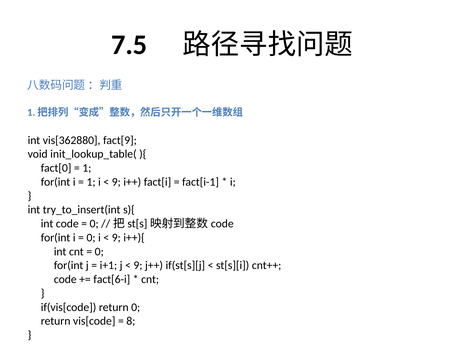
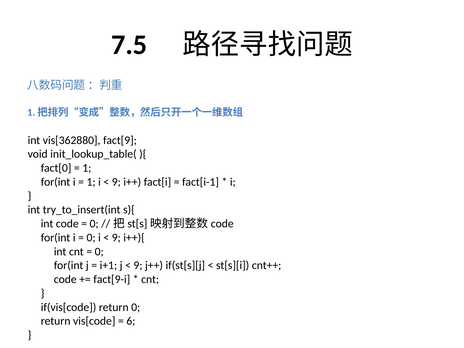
fact[6-i: fact[6-i -> fact[9-i (112, 279)
8: 8 -> 6 (131, 321)
